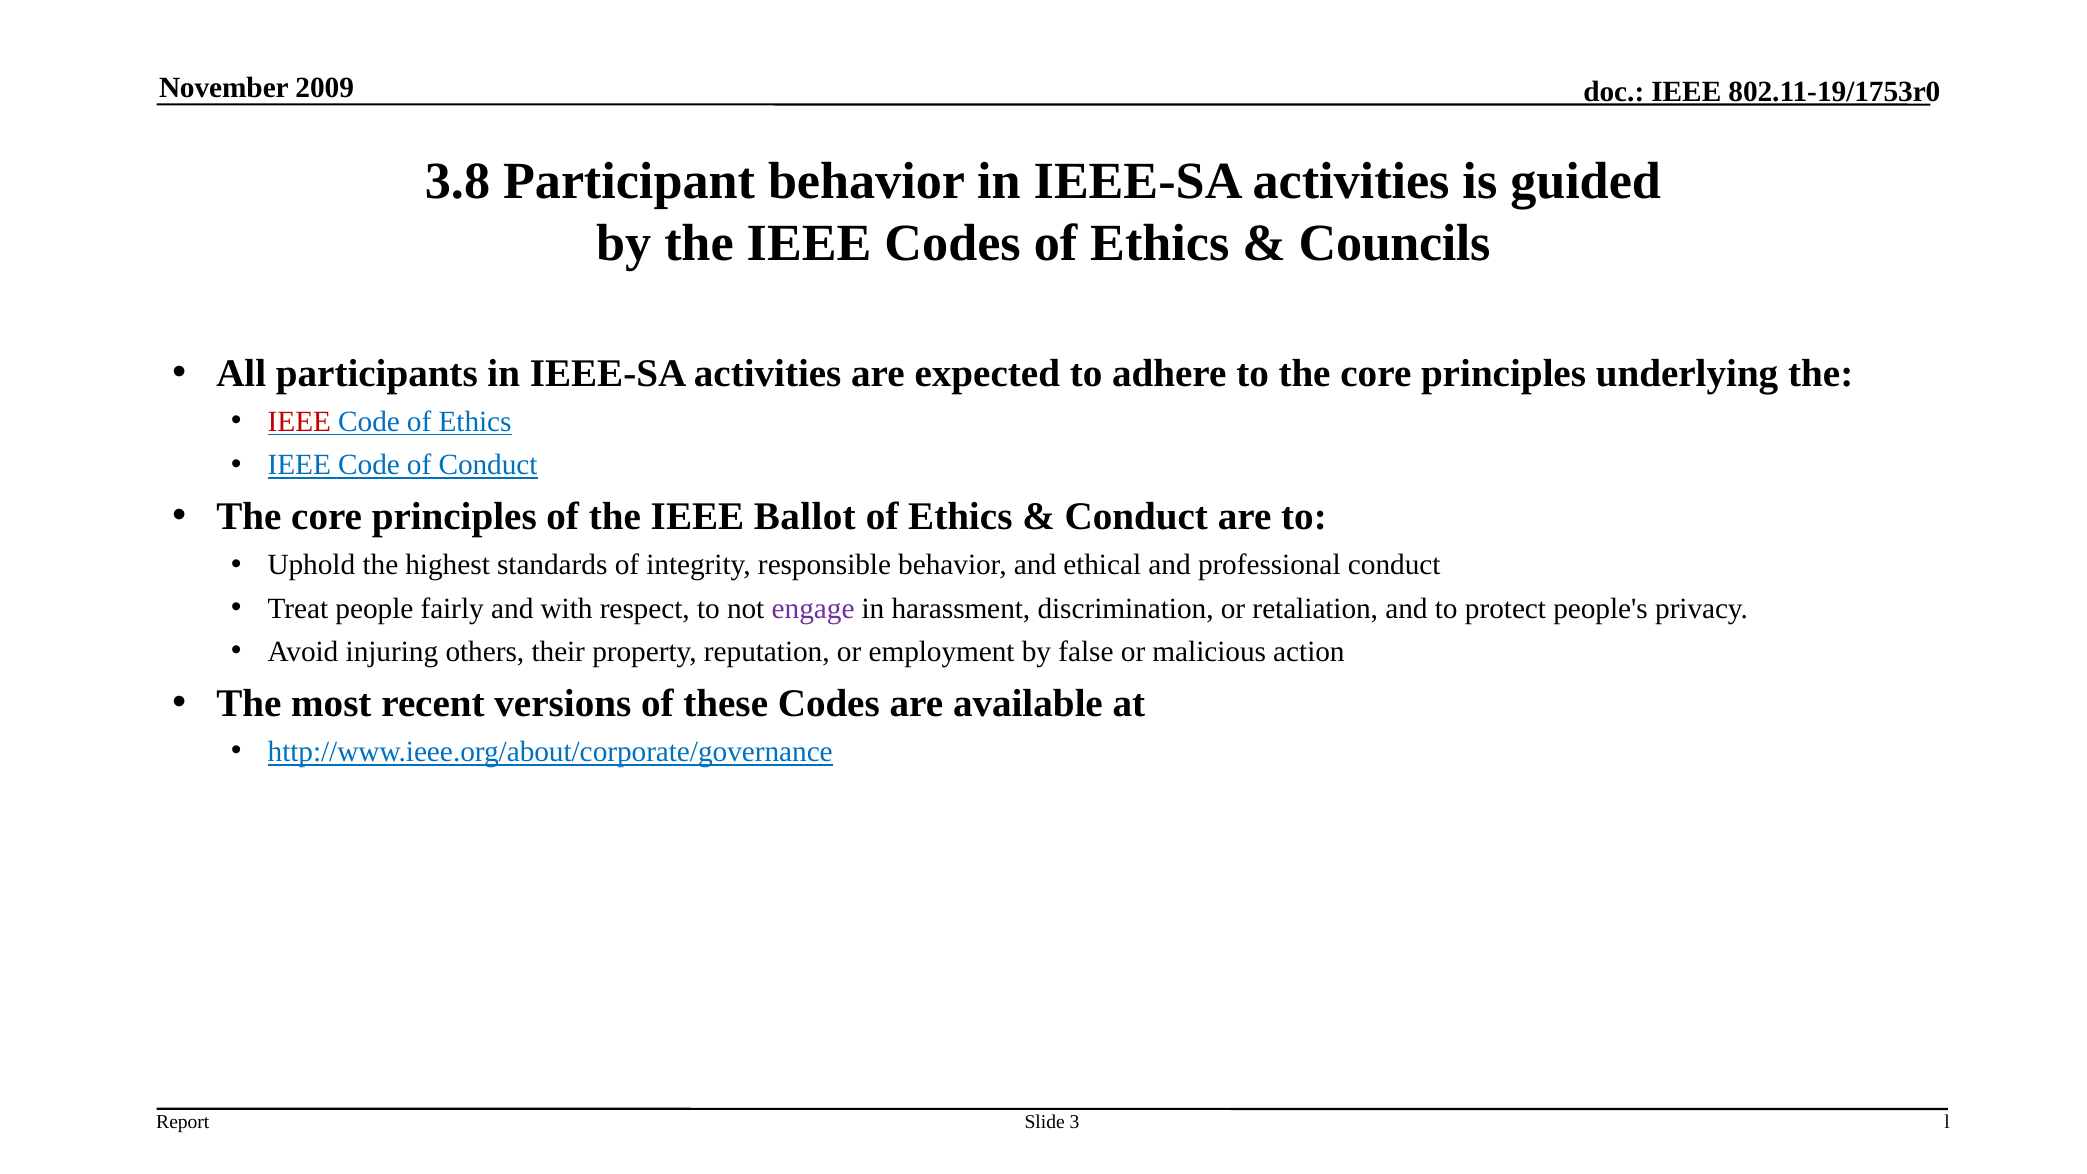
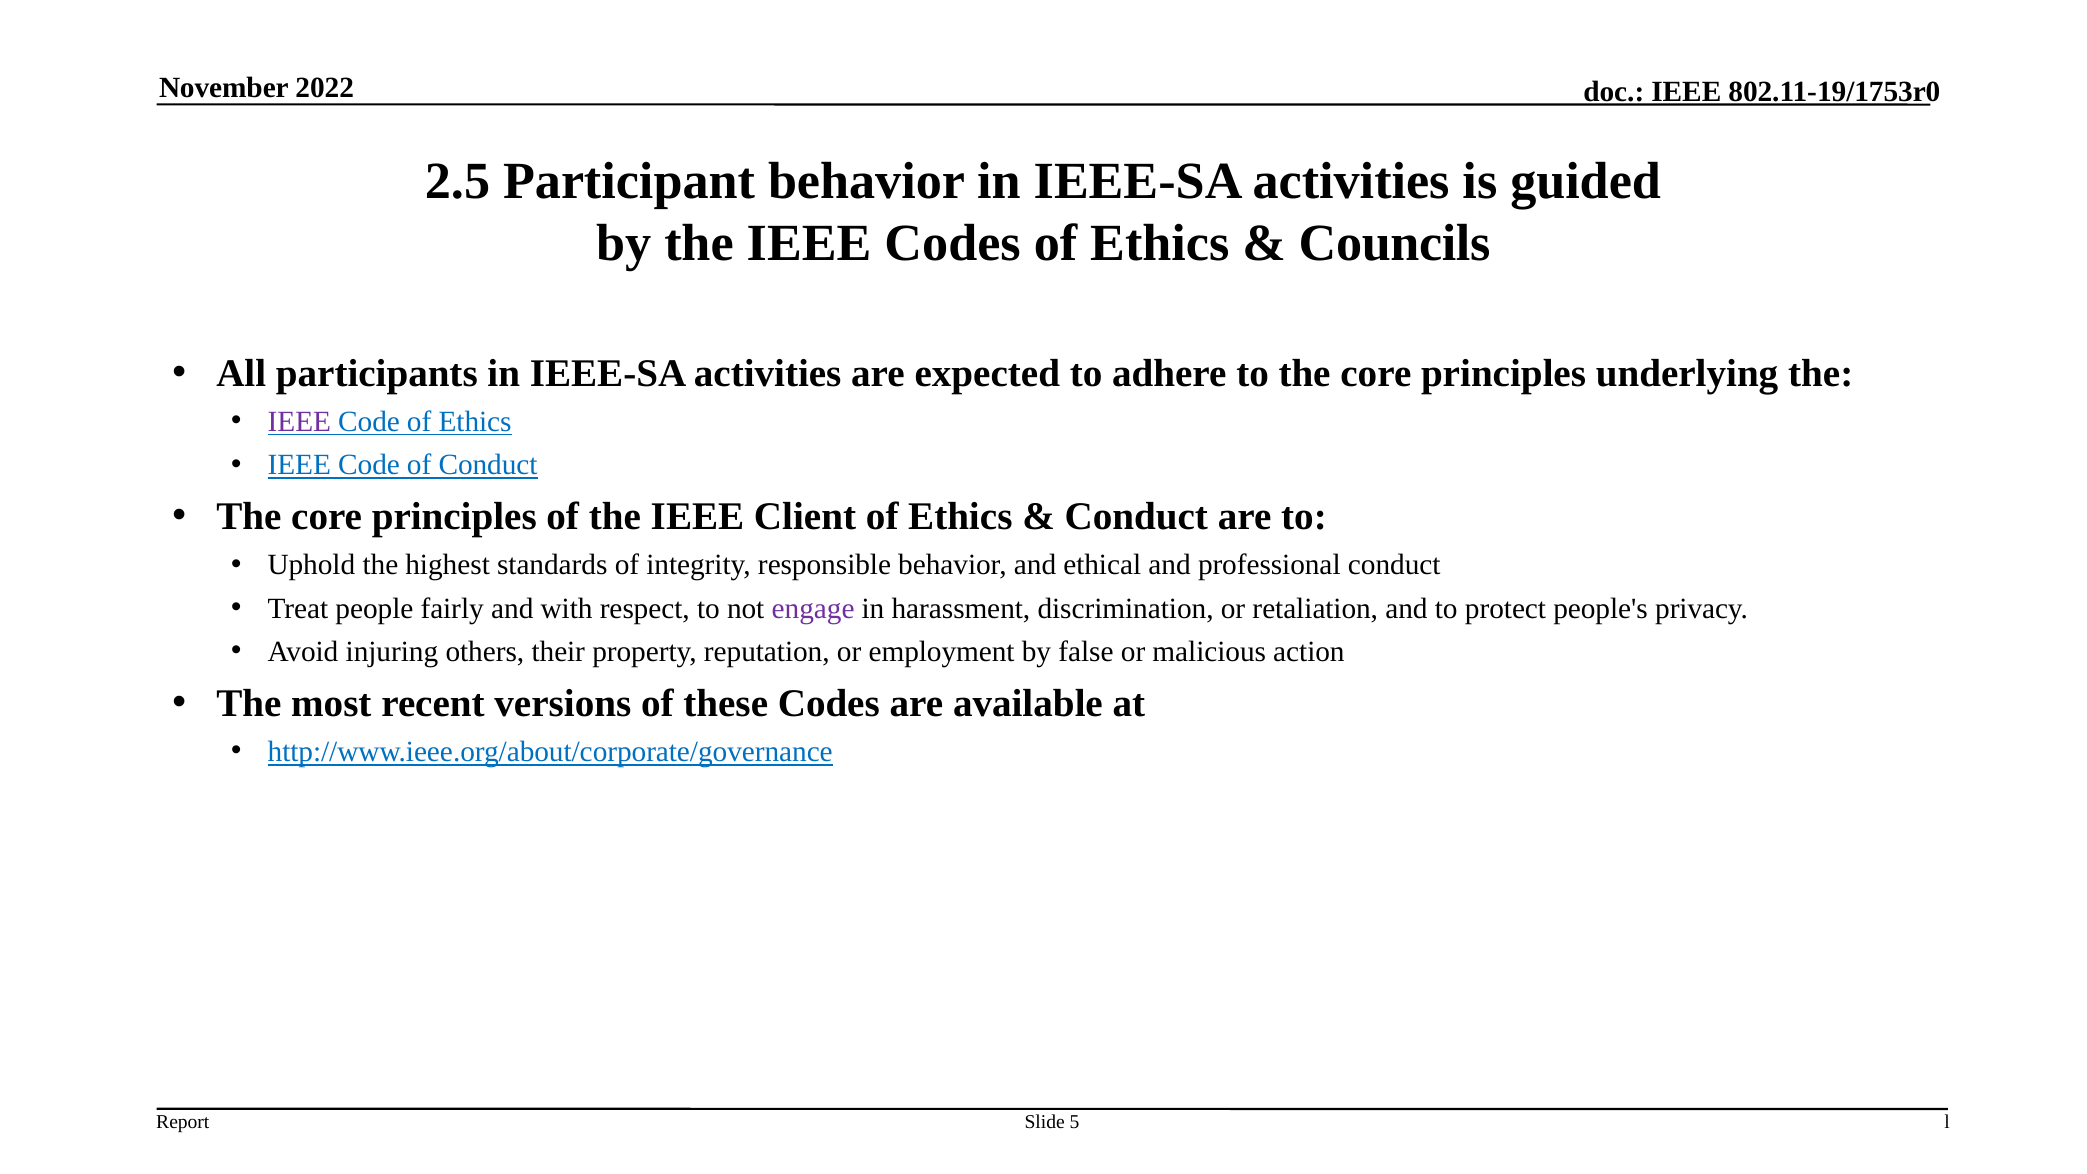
2009: 2009 -> 2022 (325, 88)
3.8: 3.8 -> 2.5 (458, 181)
IEEE colour: red -> purple (299, 422)
Ballot: Ballot -> Client (805, 517)
3: 3 -> 5 (1074, 1122)
